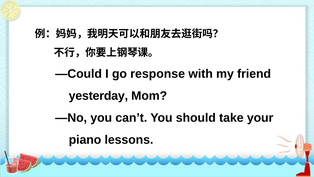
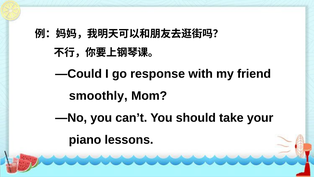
yesterday: yesterday -> smoothly (98, 96)
